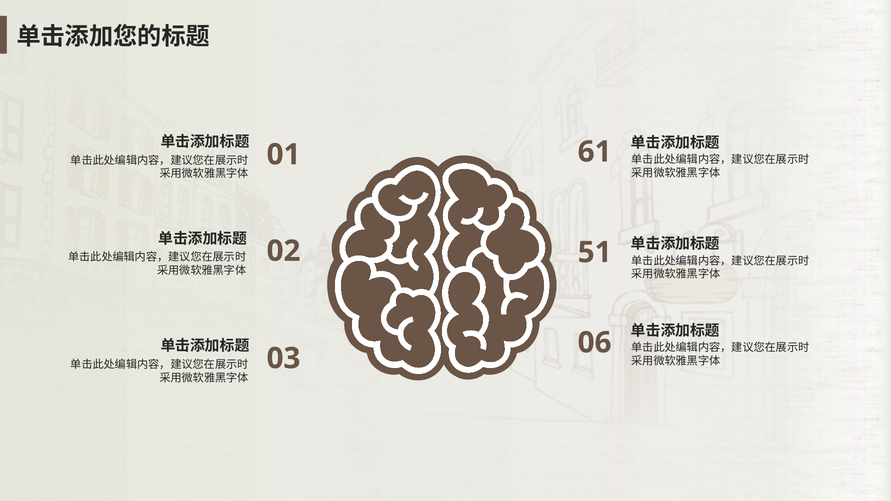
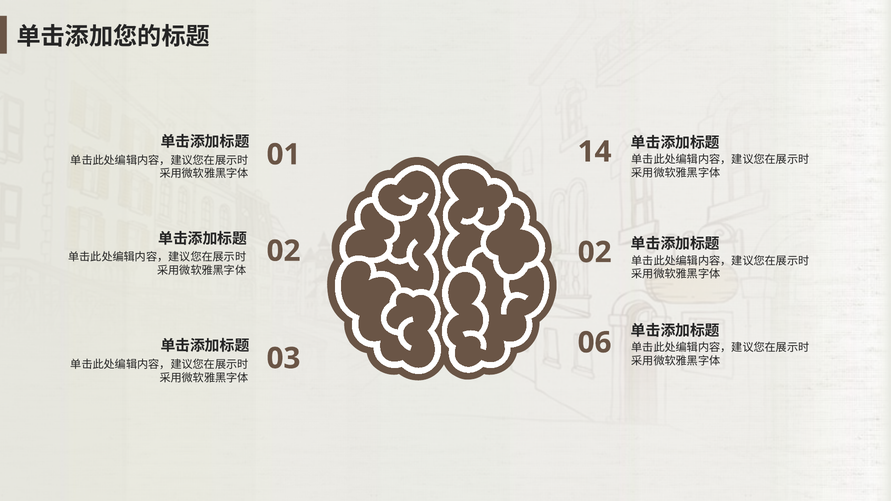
61: 61 -> 14 (595, 152)
02 51: 51 -> 02 (595, 252)
